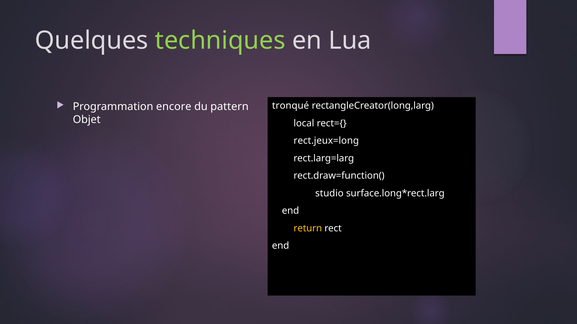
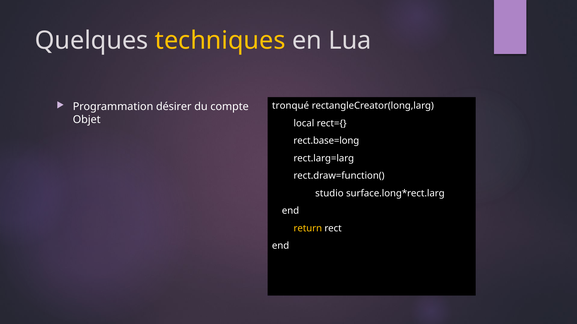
techniques colour: light green -> yellow (220, 41)
encore: encore -> désirer (174, 107)
pattern: pattern -> compte (230, 107)
rect.jeux=long: rect.jeux=long -> rect.base=long (326, 141)
